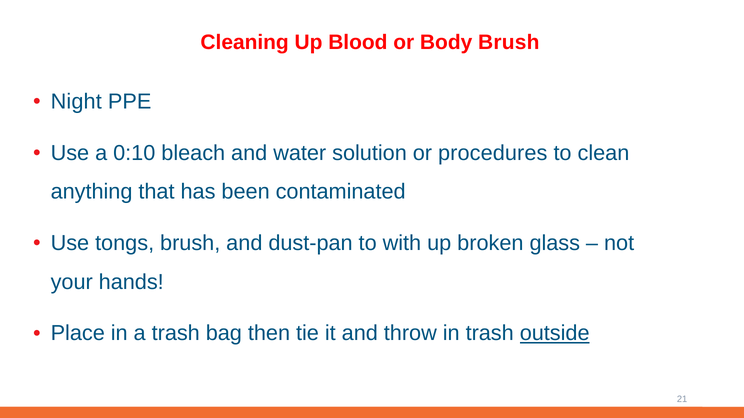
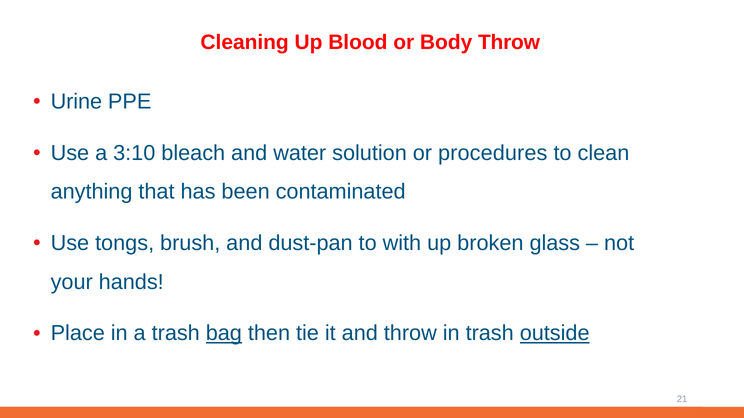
Body Brush: Brush -> Throw (509, 42)
Night: Night -> Urine (76, 102)
0:10: 0:10 -> 3:10 (134, 153)
bag underline: none -> present (224, 334)
